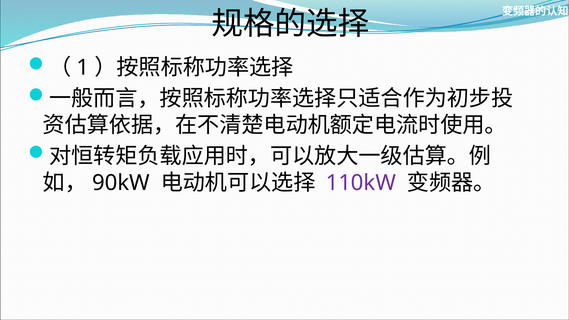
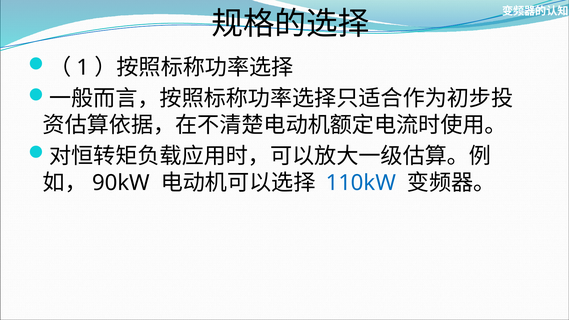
110kW colour: purple -> blue (361, 183)
